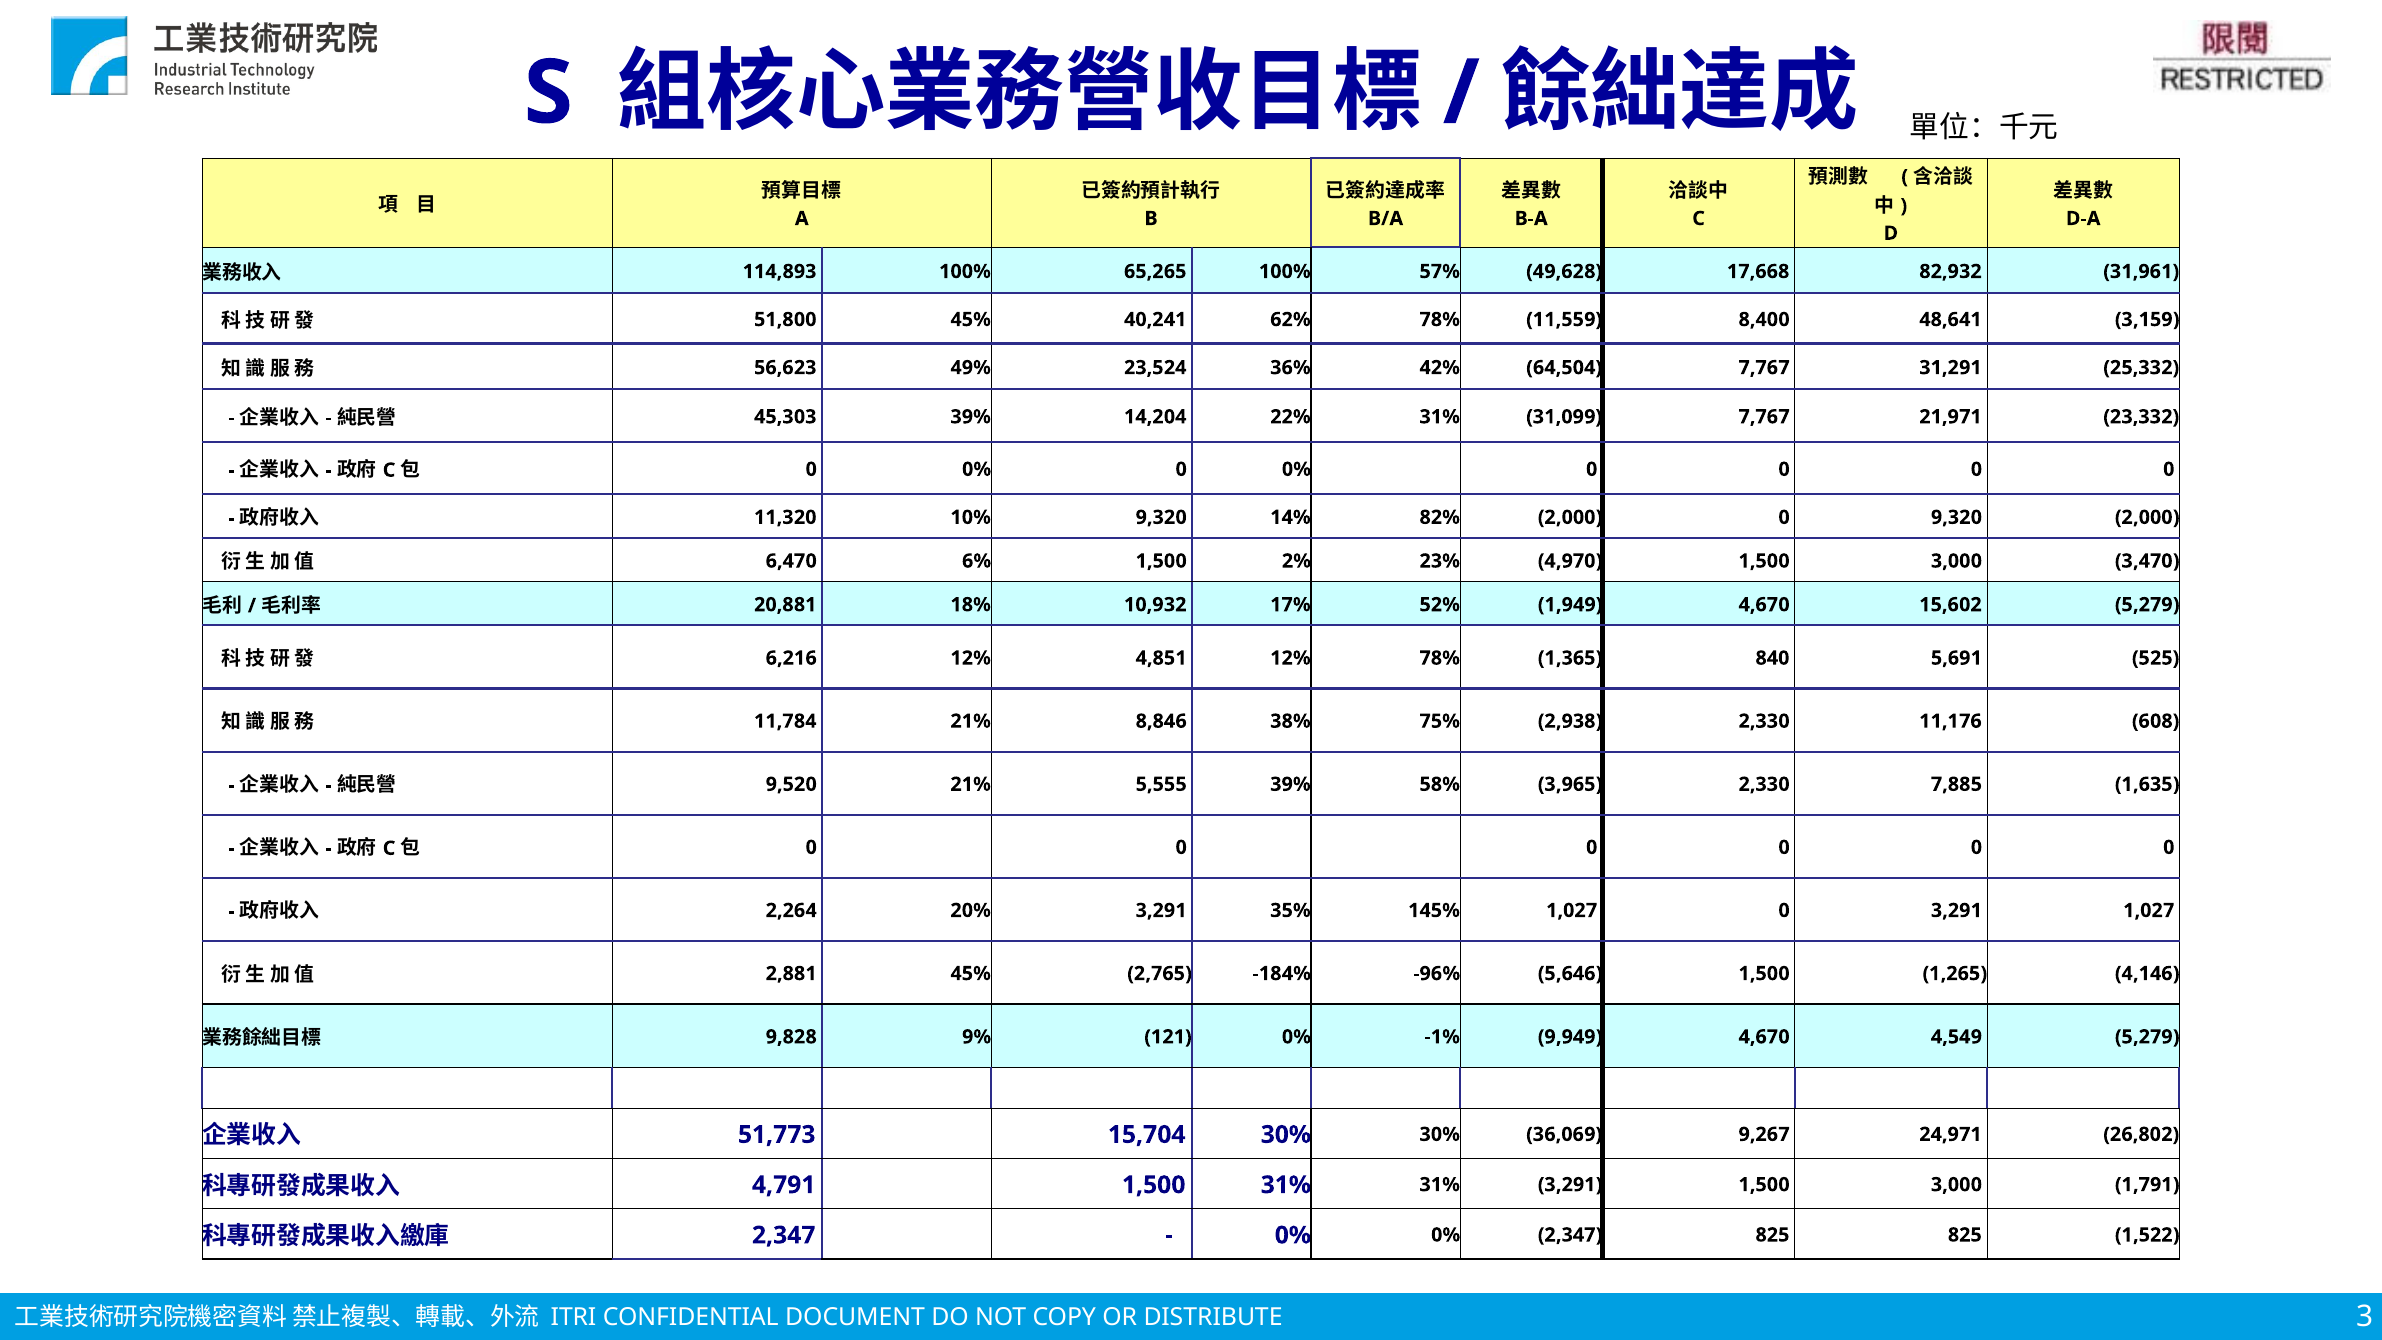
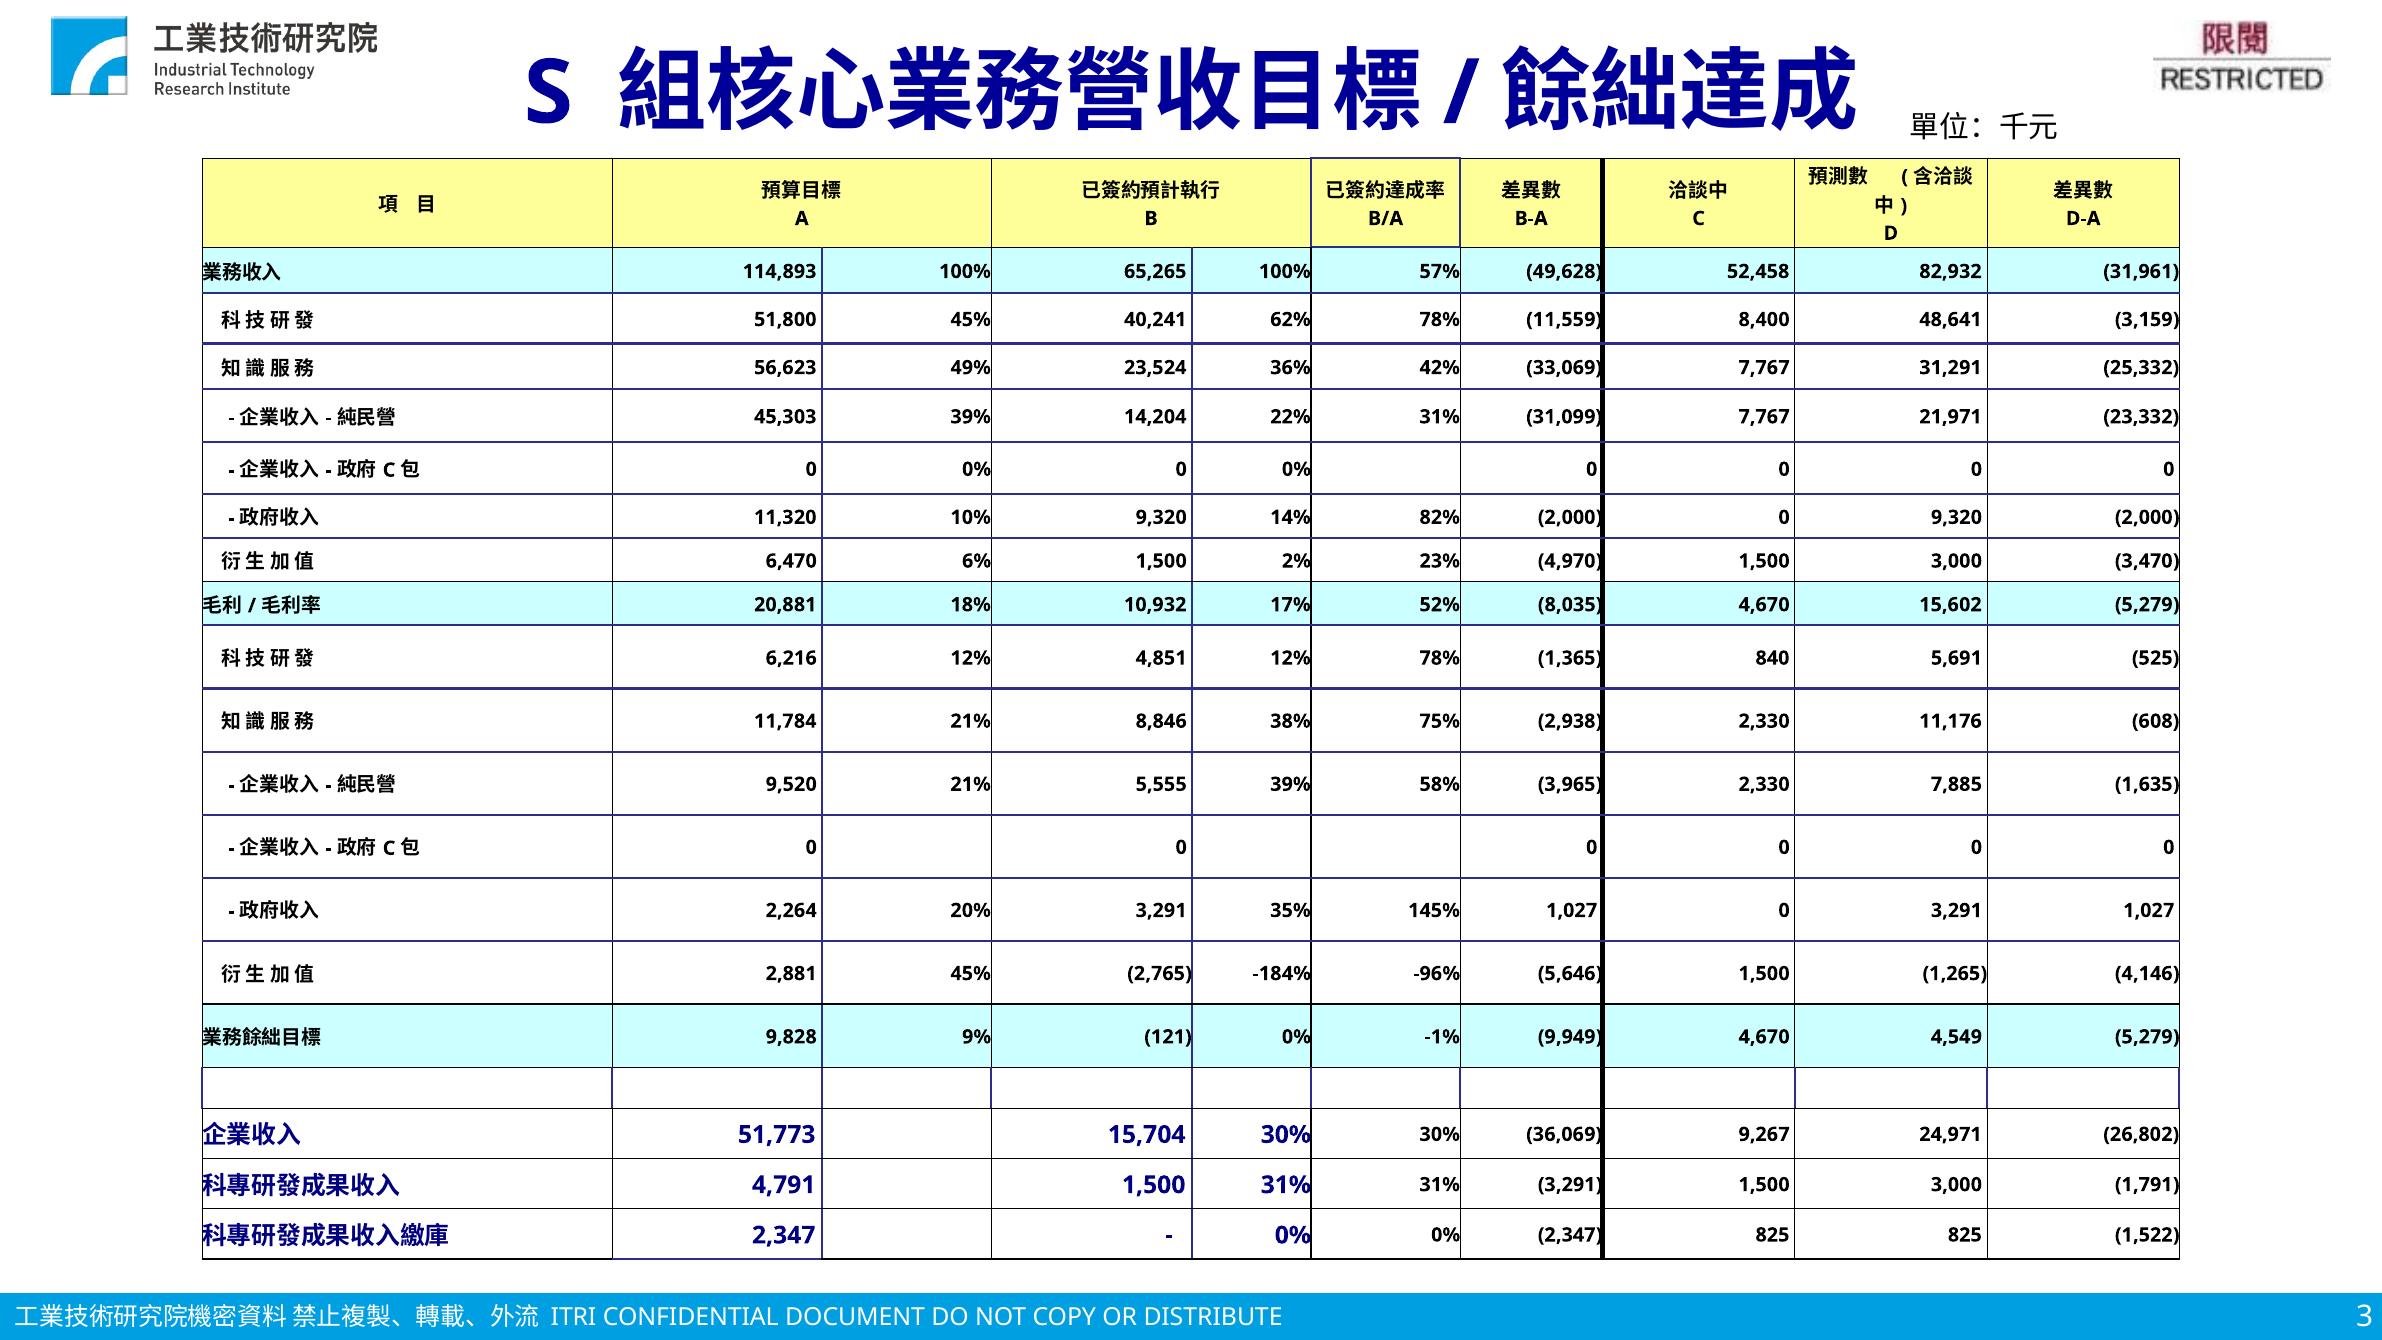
17,668: 17,668 -> 52,458 (1758, 271)
64,504: 64,504 -> 33,069 (1564, 368)
1,949: 1,949 -> 8,035 (1570, 605)
